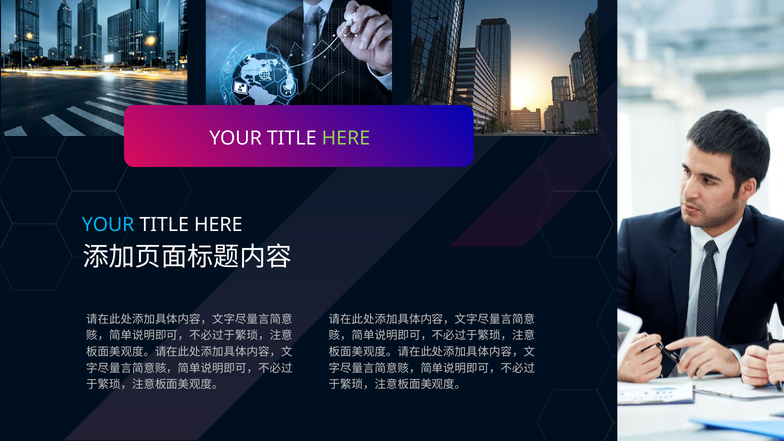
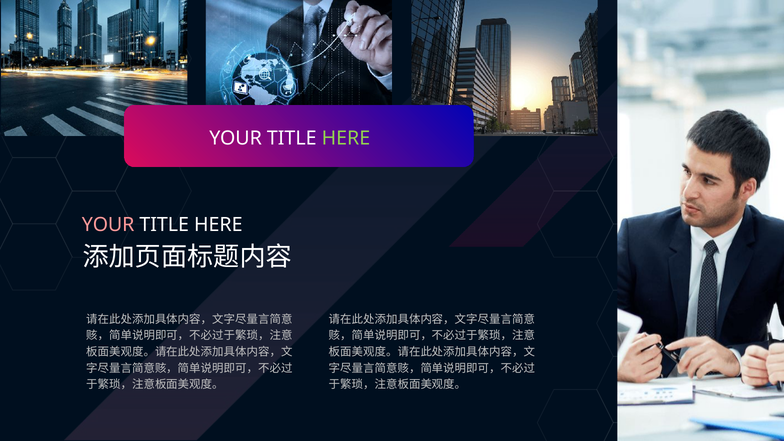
YOUR colour: light blue -> pink (108, 225)
